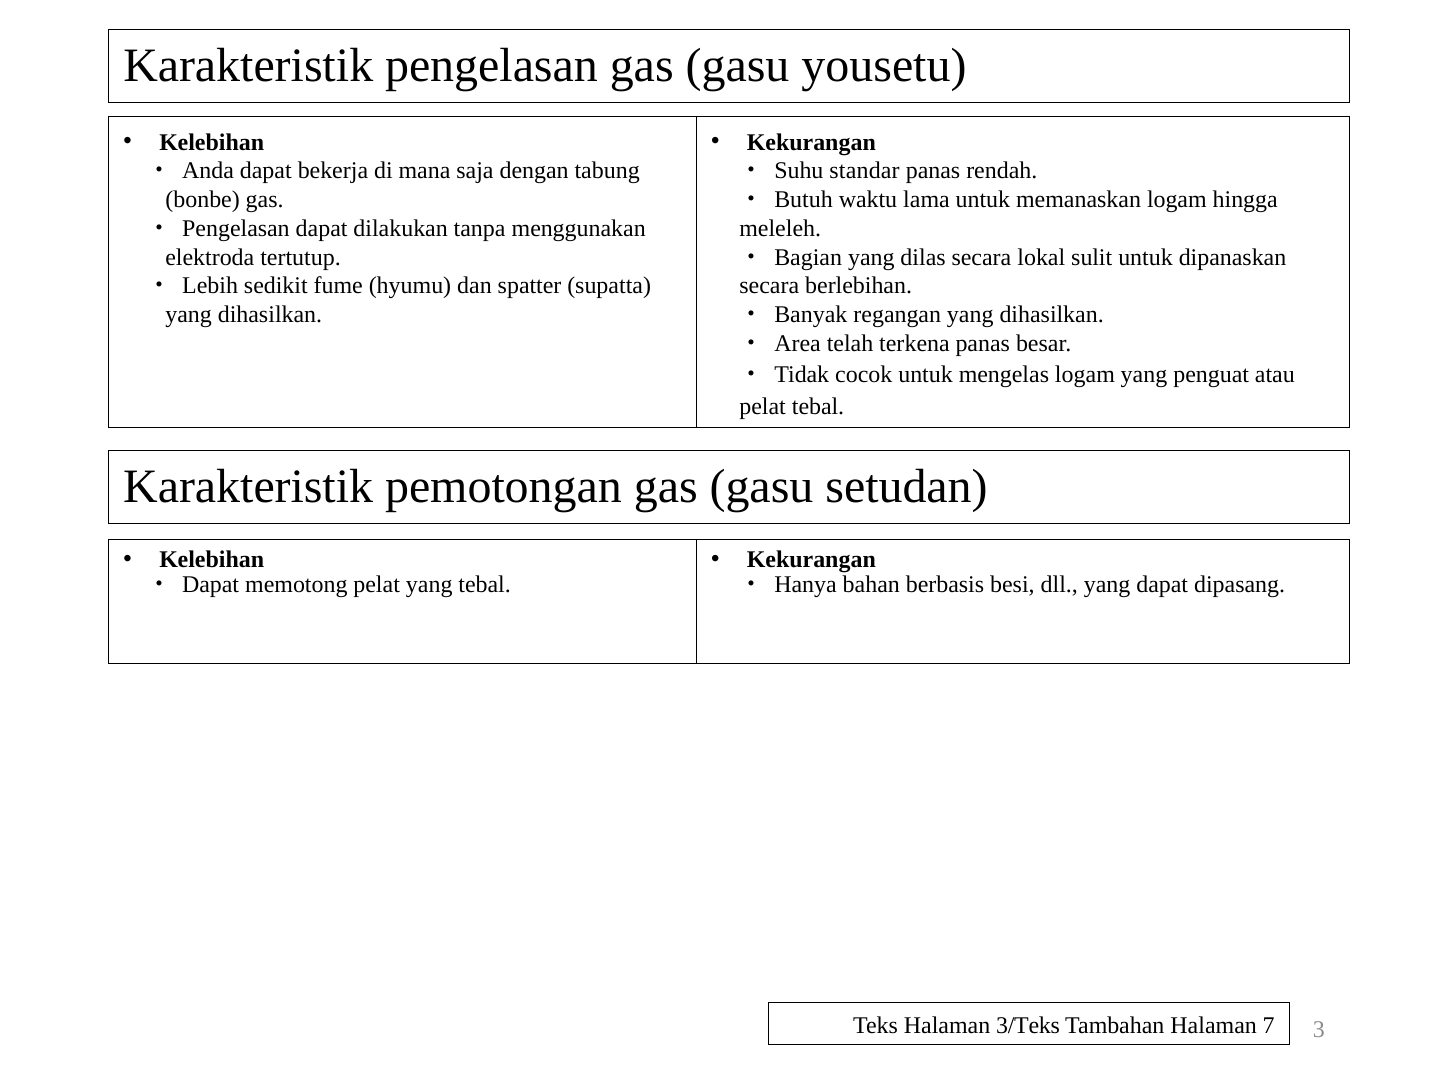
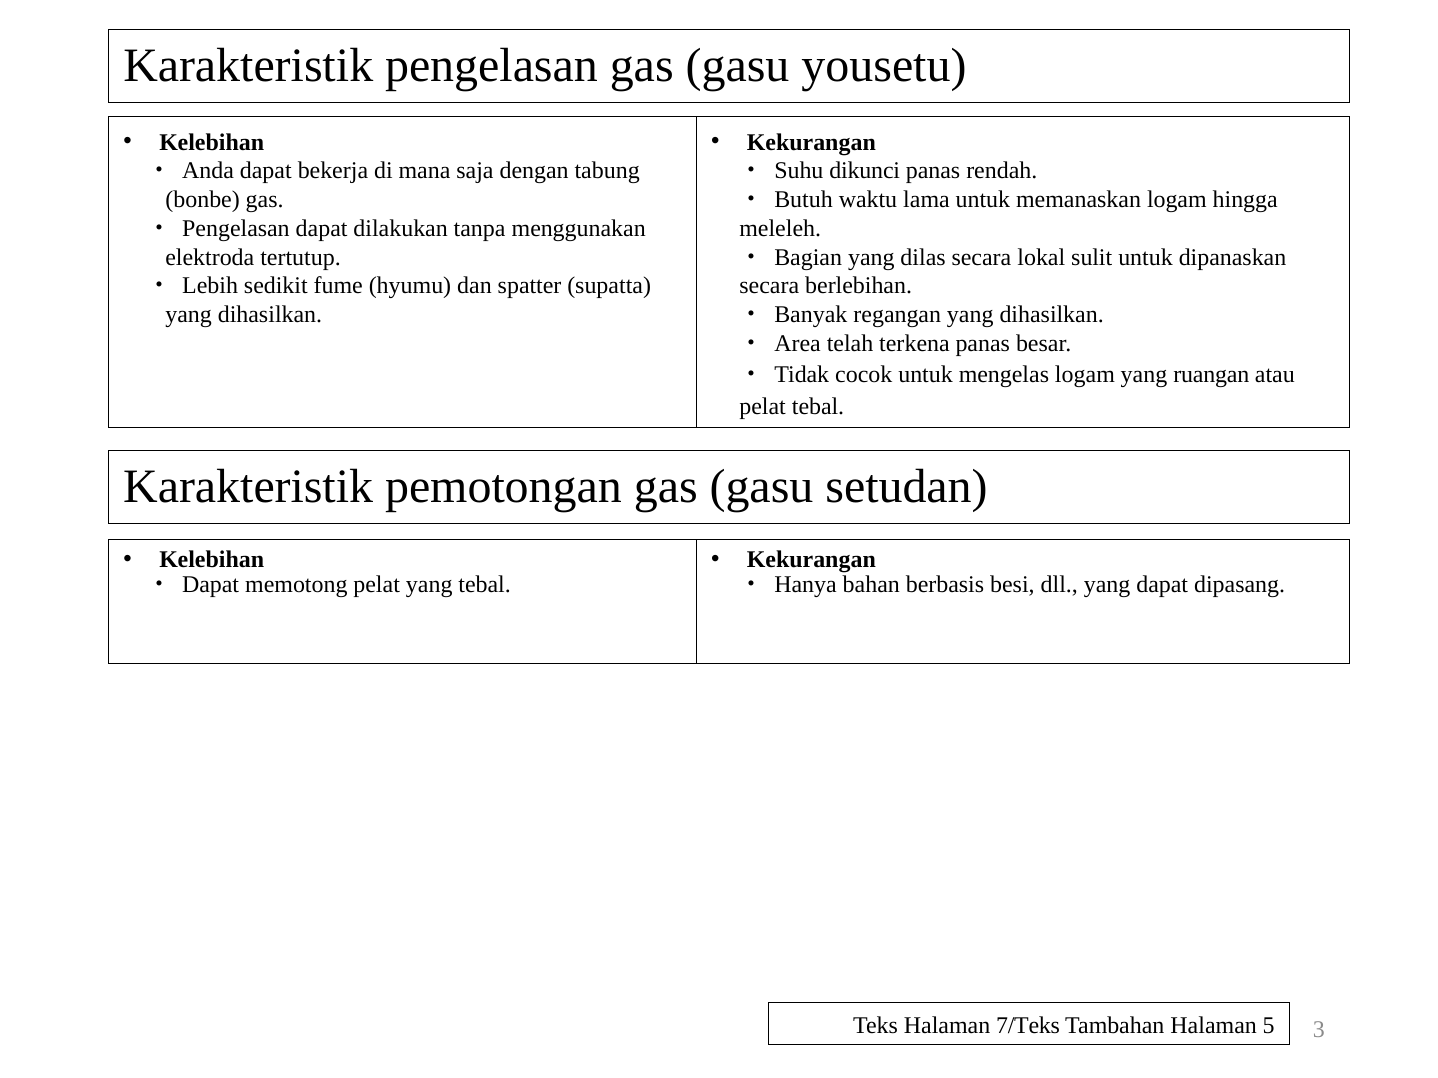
standar: standar -> dikunci (865, 171)
penguat: penguat -> ruangan (1211, 375)
3/Teks: 3/Teks -> 7/Teks (1028, 1026)
7: 7 -> 5 (1269, 1026)
